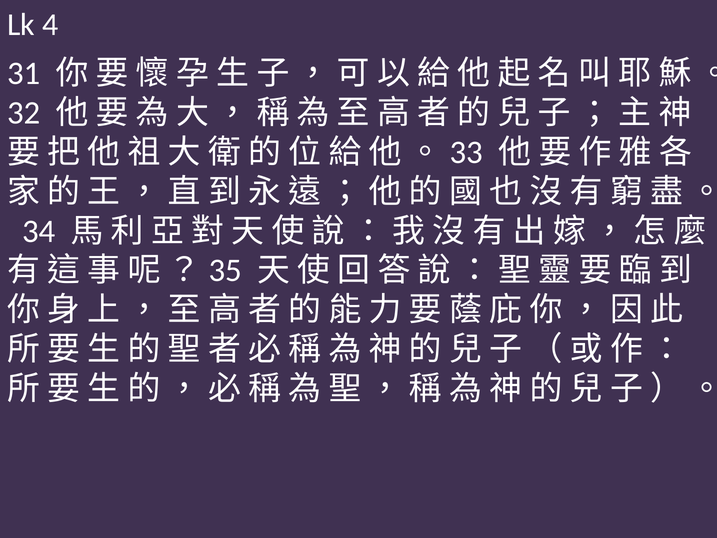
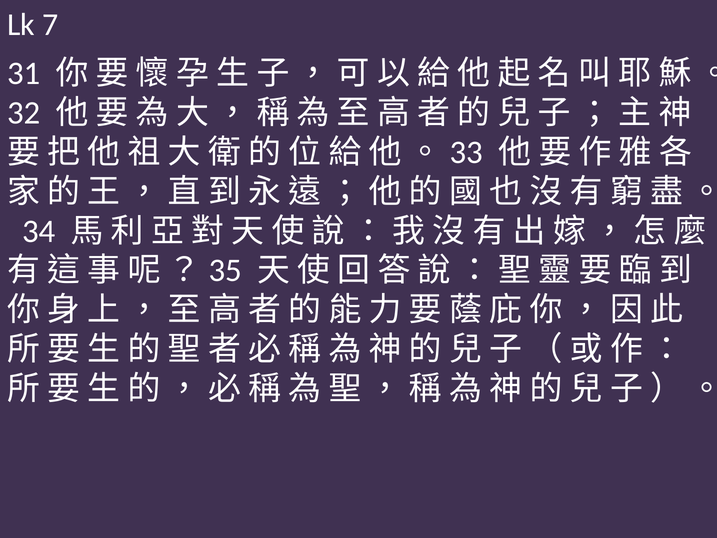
4: 4 -> 7 (50, 25)
